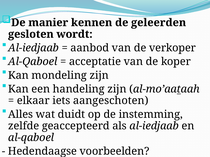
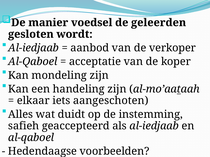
kennen: kennen -> voedsel (92, 23)
zelfde: zelfde -> safieh (24, 126)
